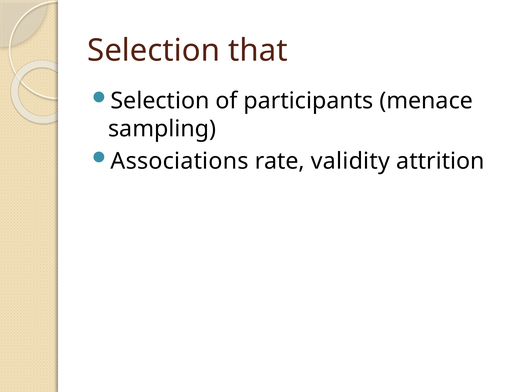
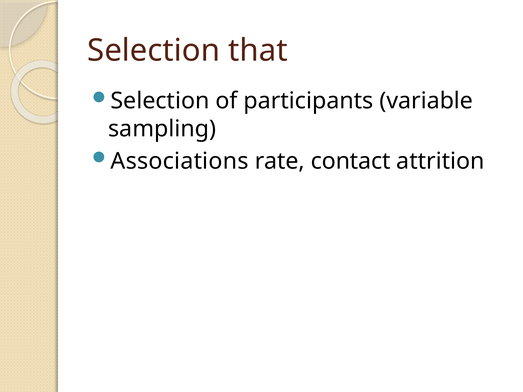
menace: menace -> variable (426, 101)
validity: validity -> contact (351, 161)
